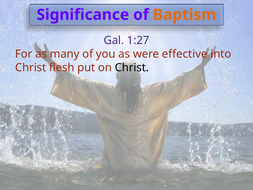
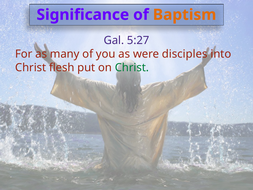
1:27: 1:27 -> 5:27 (138, 40)
effective: effective -> disciples (185, 54)
Christ colour: black -> green (132, 67)
